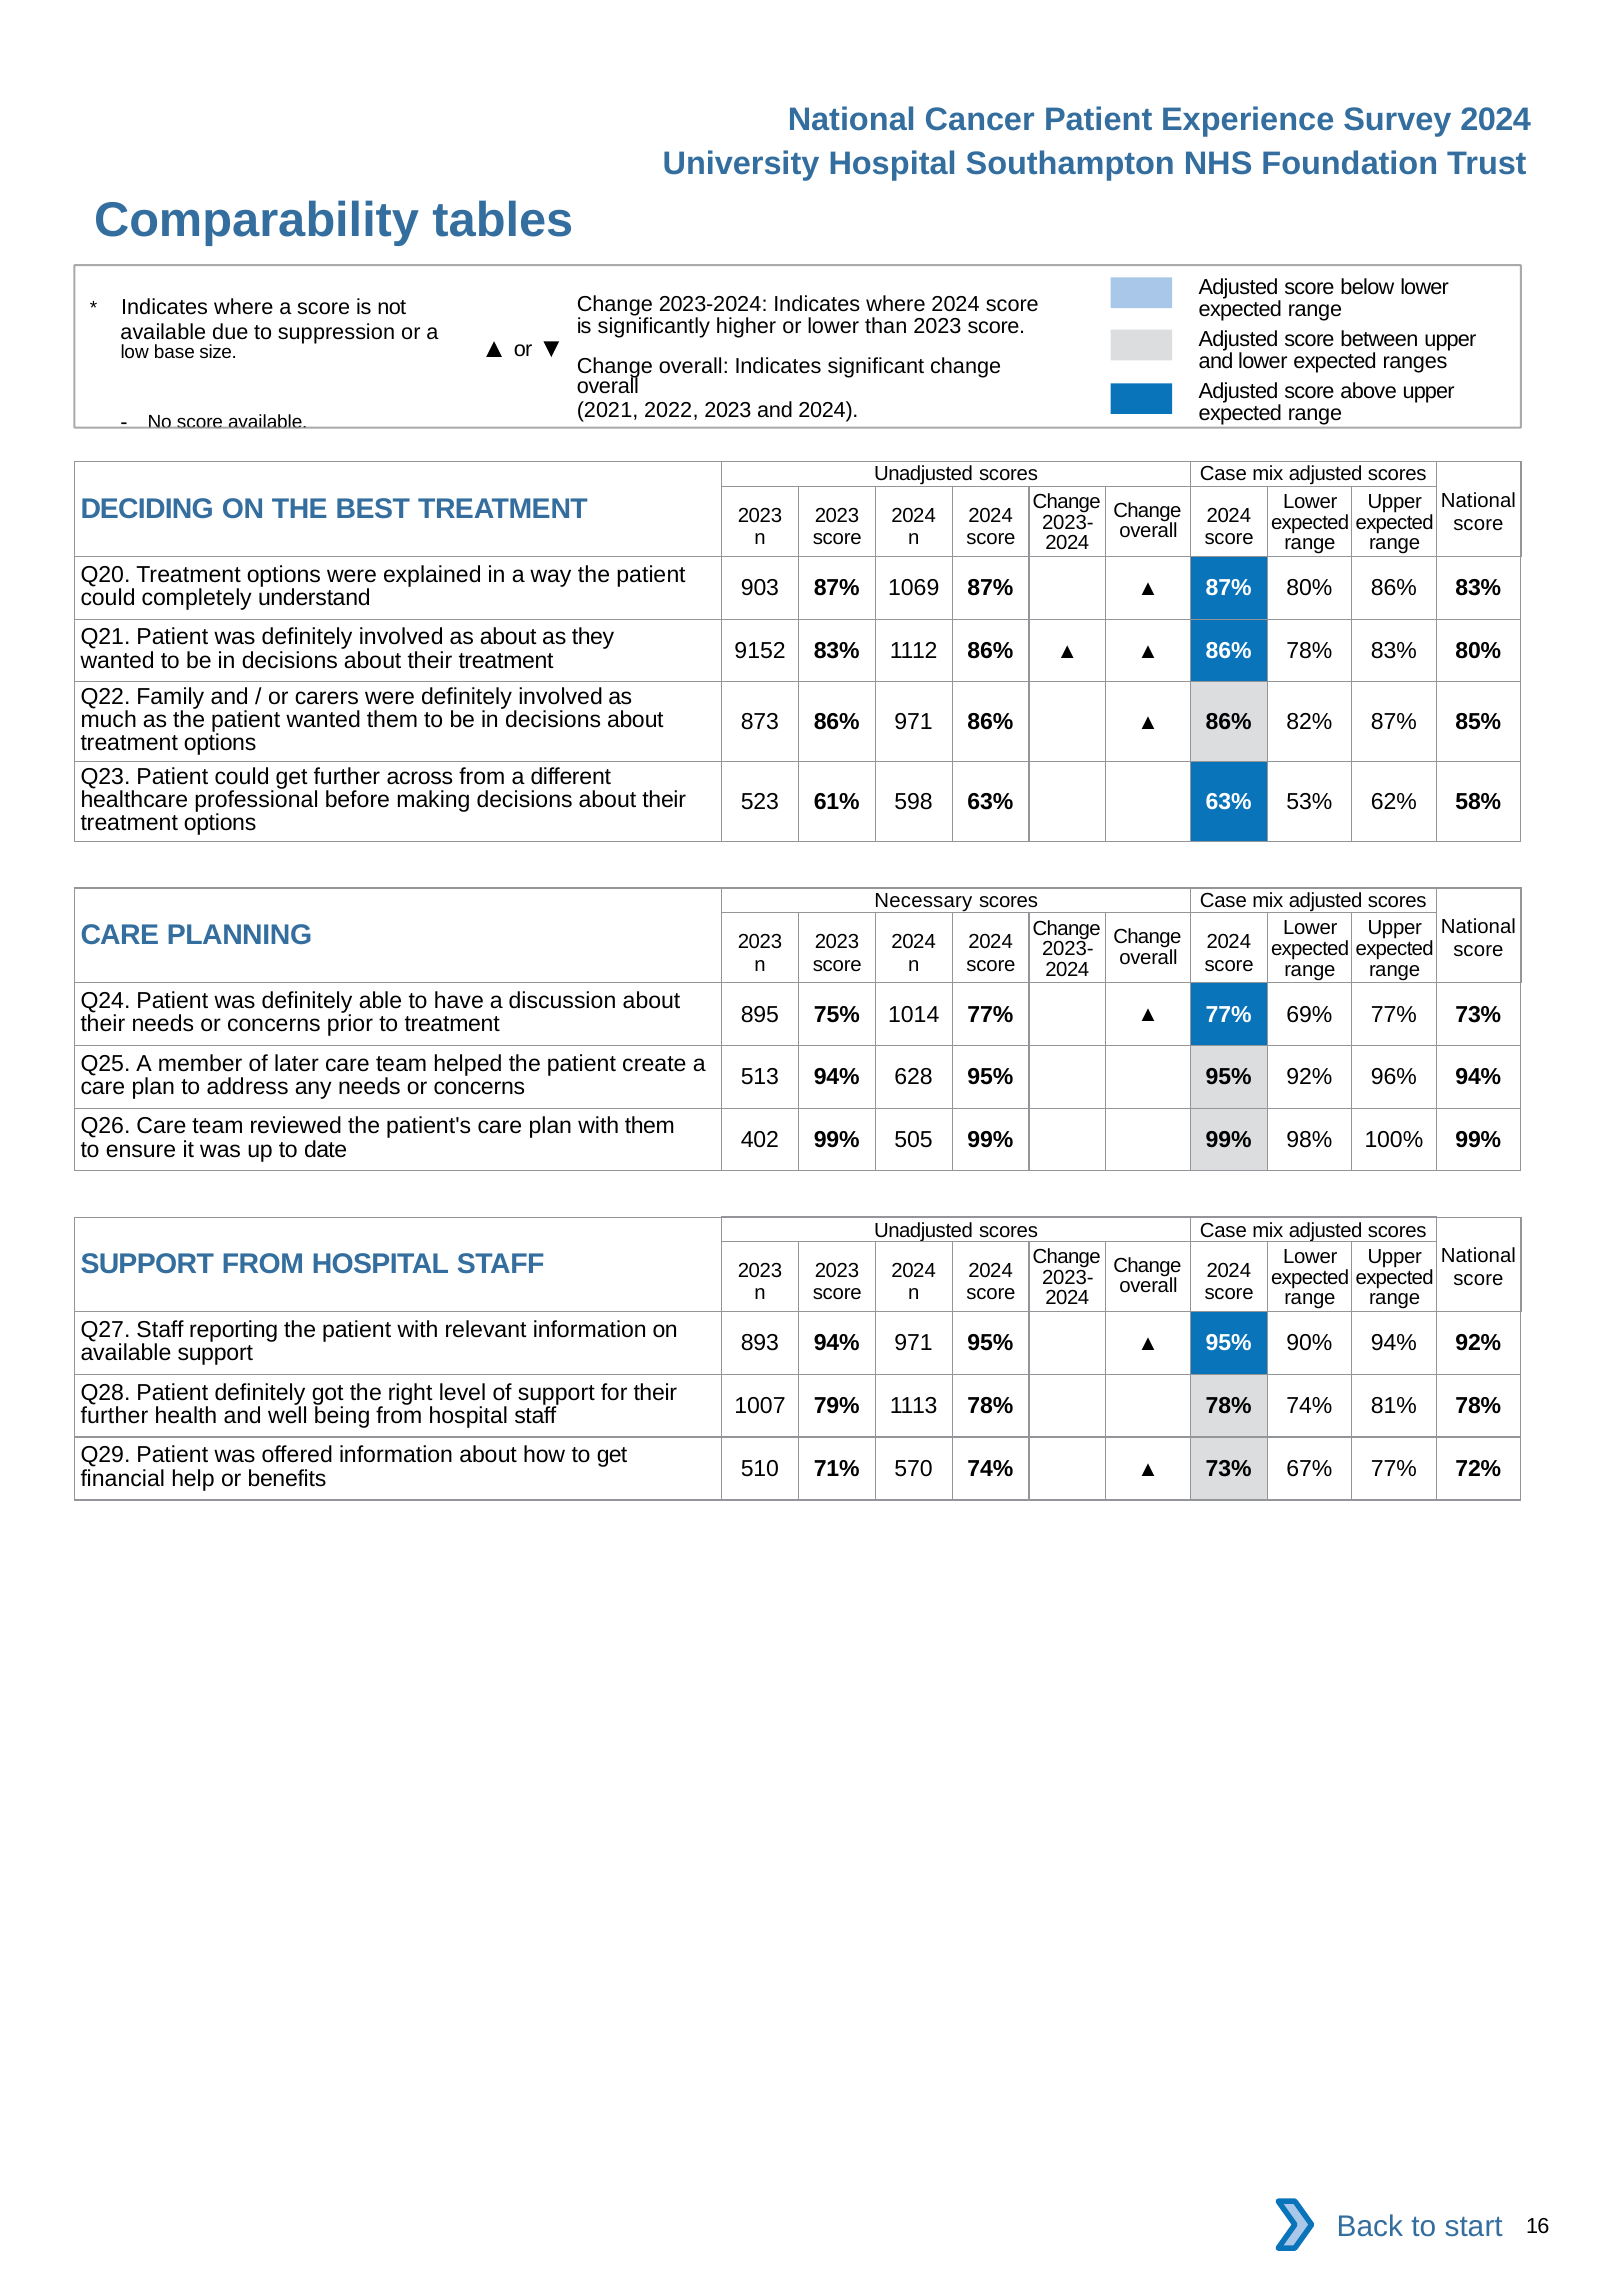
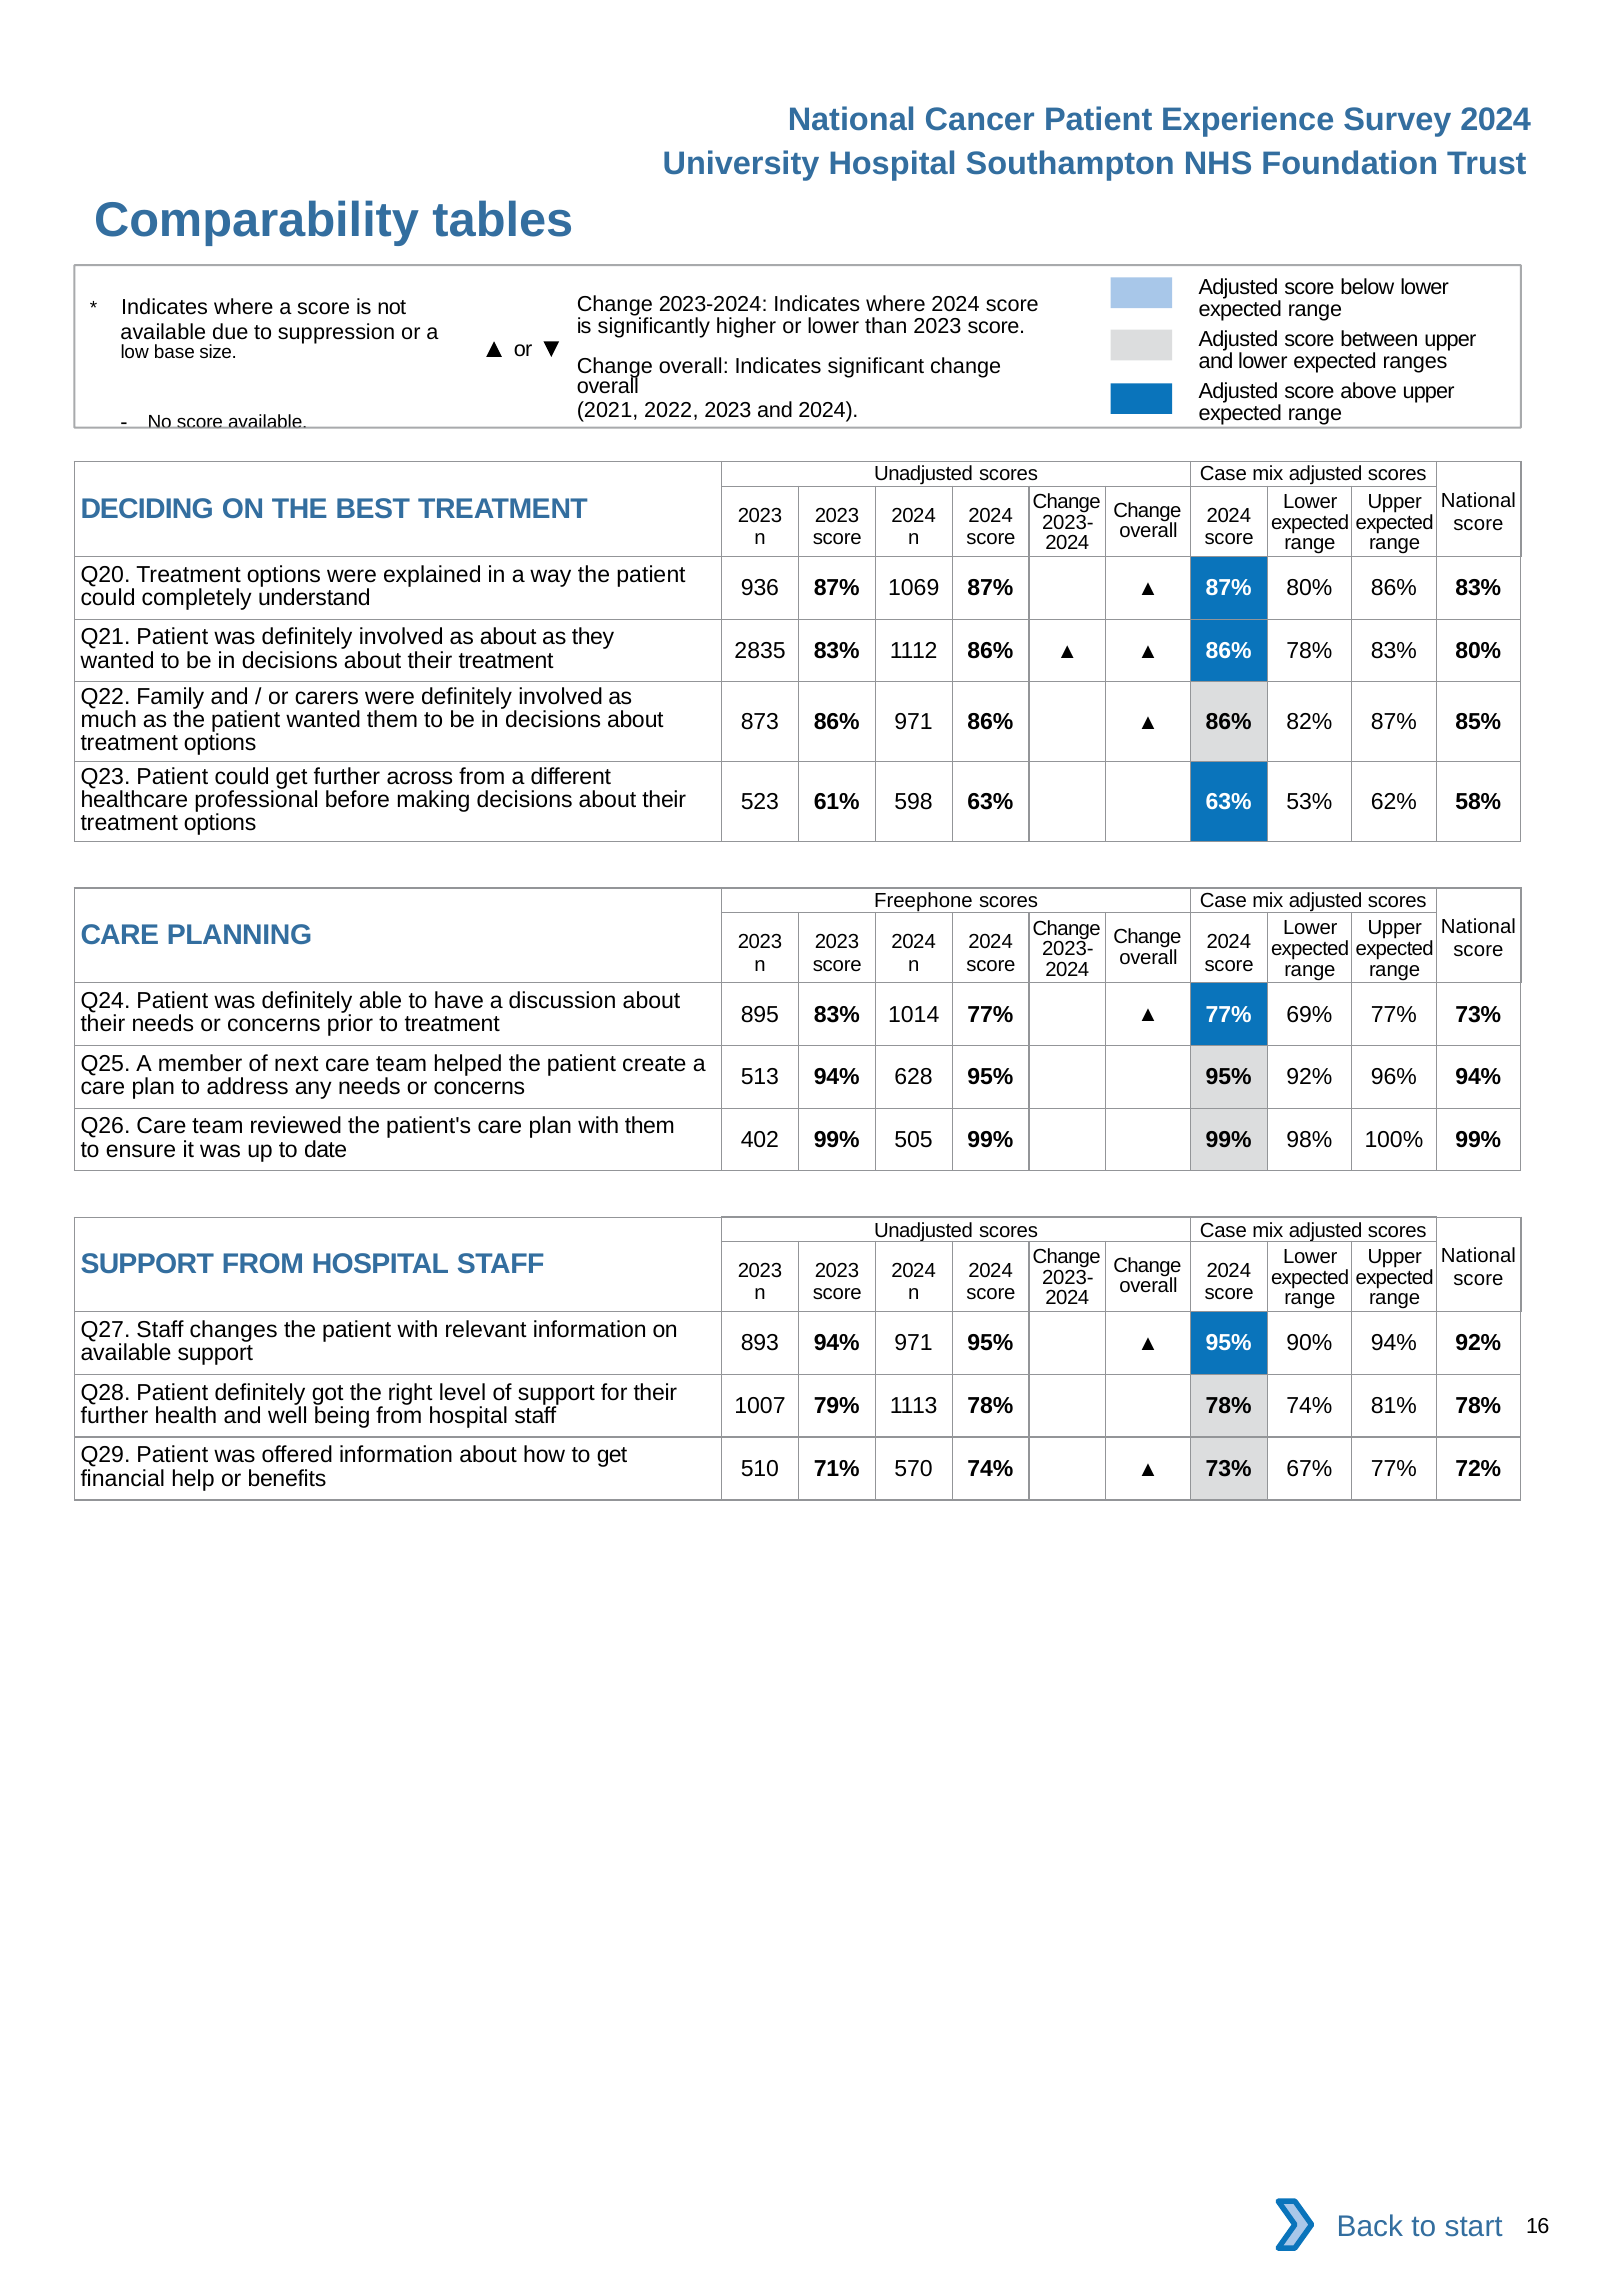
903: 903 -> 936 (760, 588)
9152: 9152 -> 2835 (760, 651)
Necessary: Necessary -> Freephone (923, 901)
895 75%: 75% -> 83% (837, 1014)
later: later -> next (296, 1063)
reporting: reporting -> changes (234, 1330)
